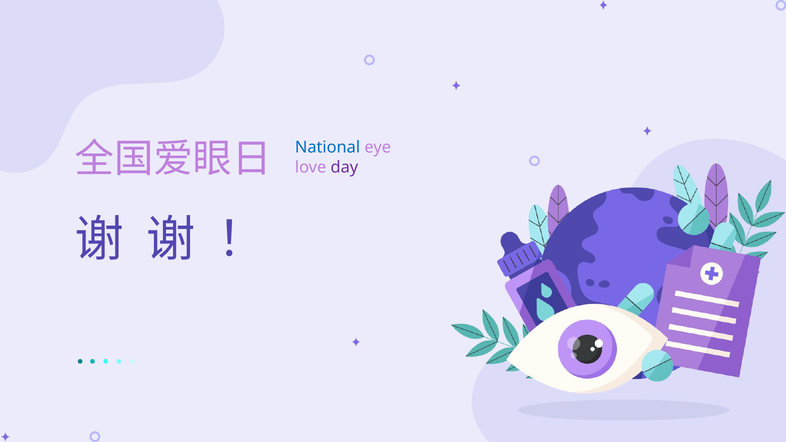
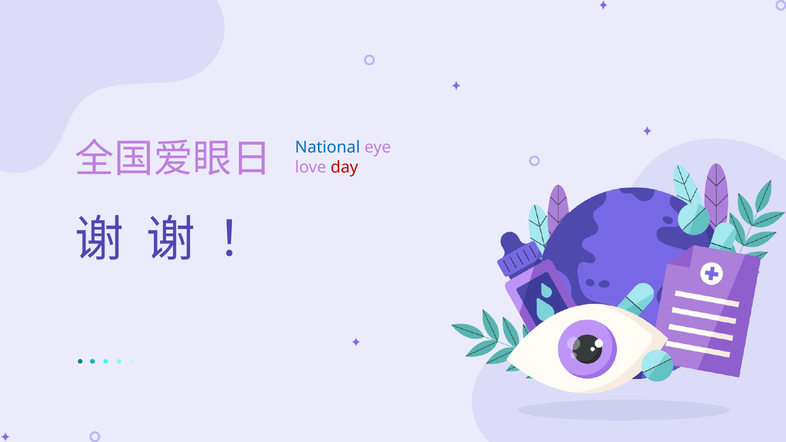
day colour: purple -> red (344, 167)
